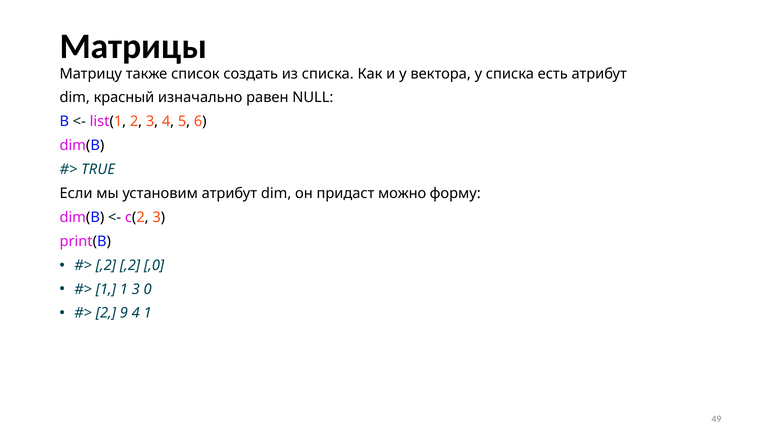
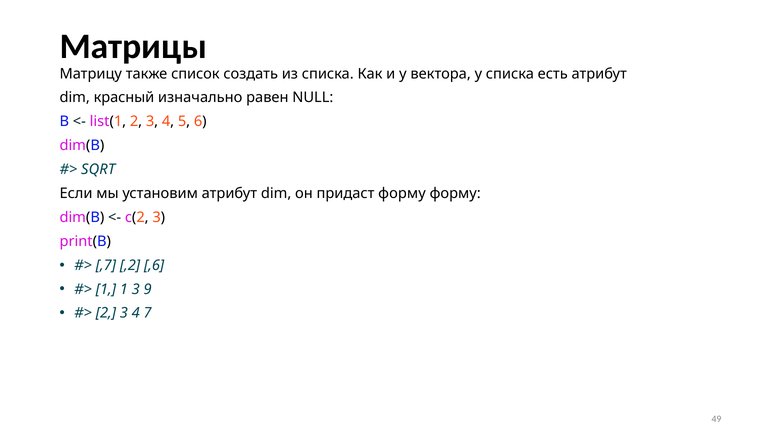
TRUE: TRUE -> SQRT (98, 170)
придаст можно: можно -> форму (402, 194)
,2: ,2 -> ,7 (106, 265)
,0: ,0 -> ,6 (154, 265)
0: 0 -> 9 (148, 289)
9: 9 -> 3 (124, 313)
4 1: 1 -> 7 (148, 313)
